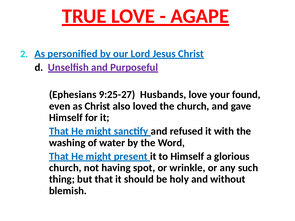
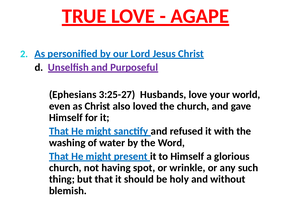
9:25-27: 9:25-27 -> 3:25-27 (117, 95)
found: found -> world (246, 95)
